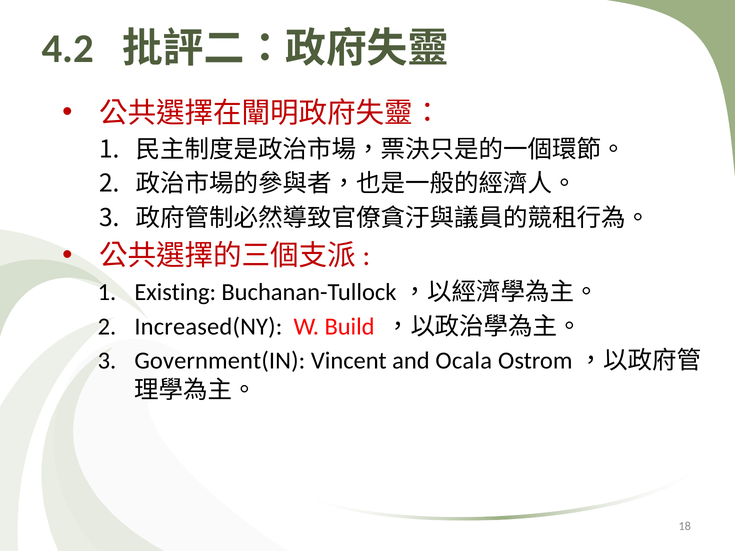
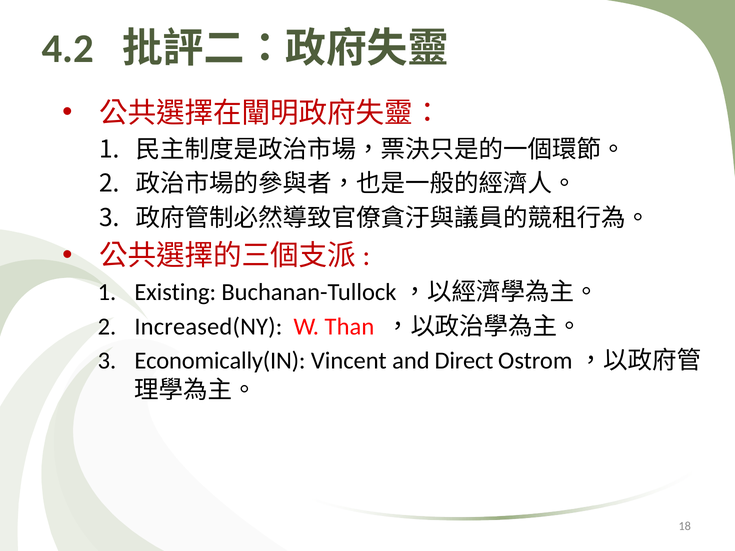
Build: Build -> Than (349, 327)
Government(IN: Government(IN -> Economically(IN (220, 361)
Ocala: Ocala -> Direct (464, 361)
